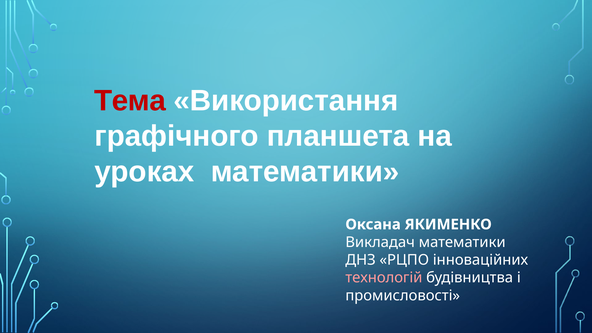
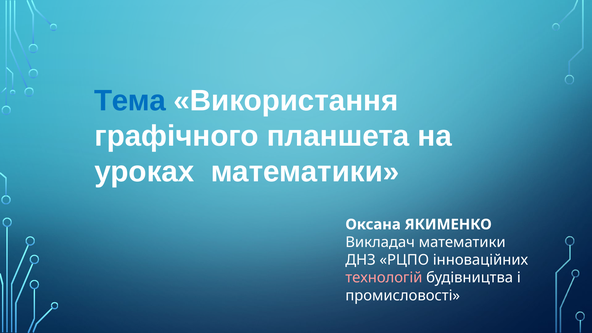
Тема colour: red -> blue (130, 101)
